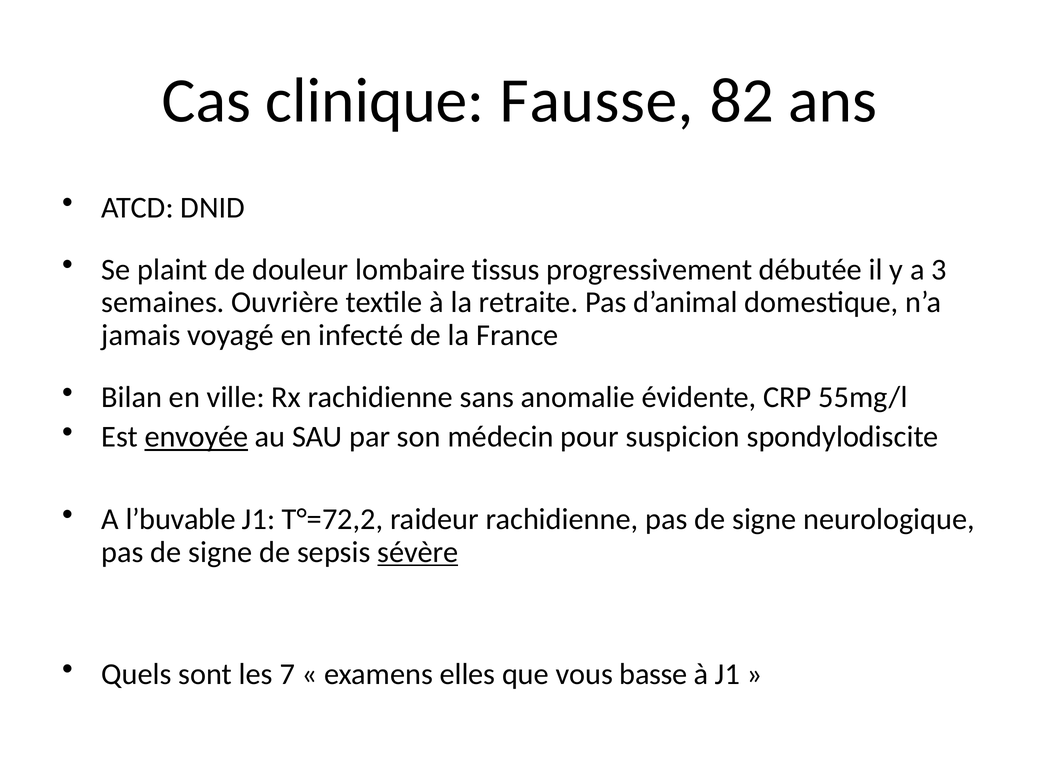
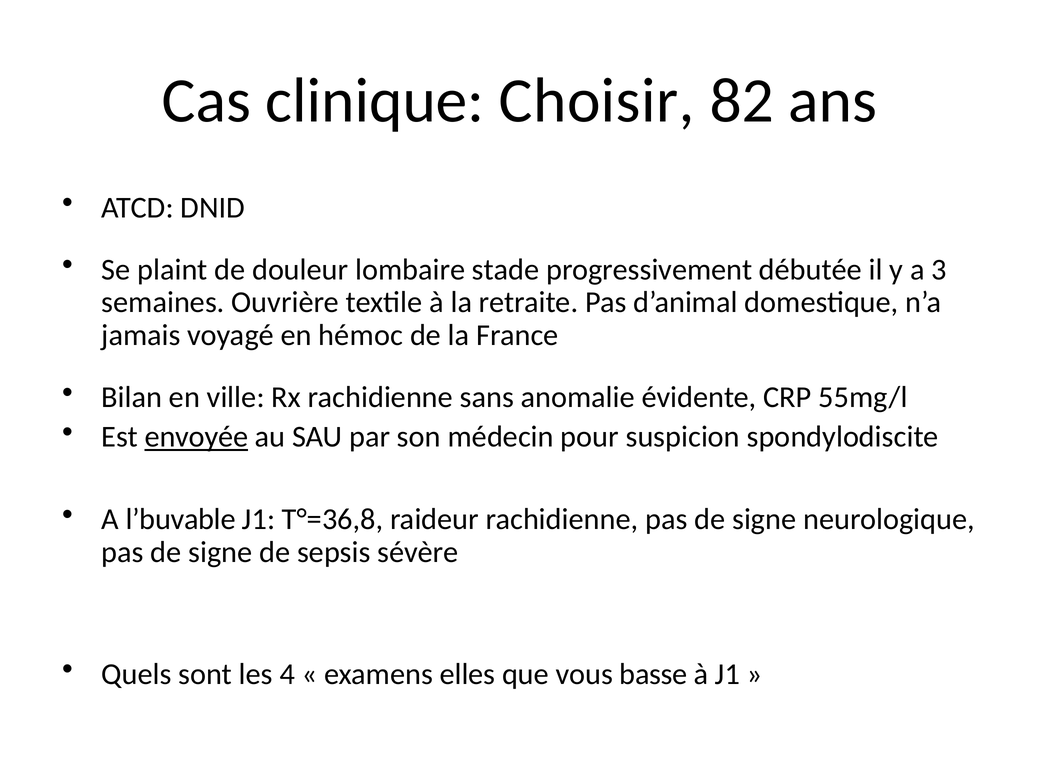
Fausse: Fausse -> Choisir (597, 101)
tissus: tissus -> stade (506, 270)
infecté: infecté -> hémoc (361, 335)
T°=72,2: T°=72,2 -> T°=36,8 (333, 519)
sévère underline: present -> none (418, 552)
7: 7 -> 4 (287, 674)
